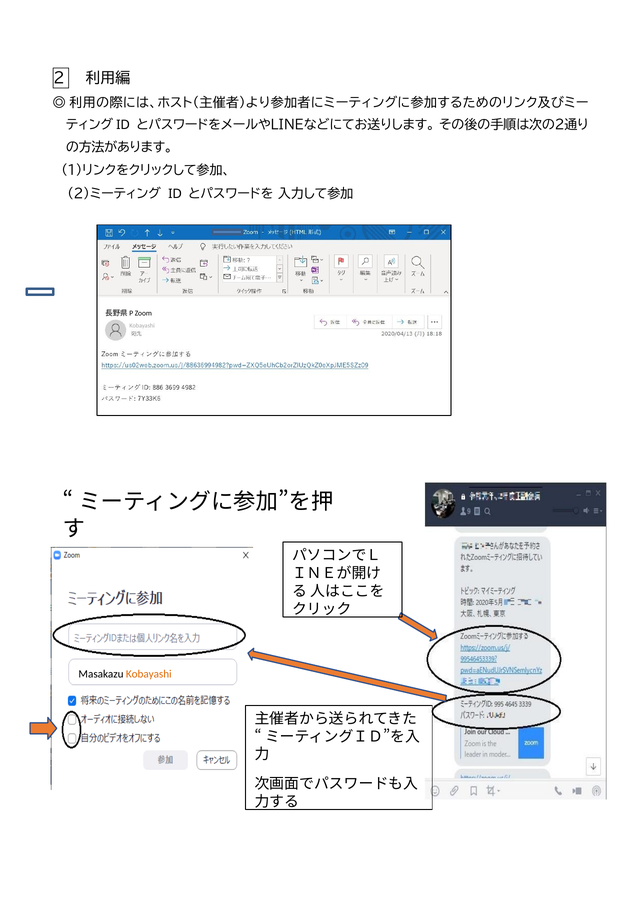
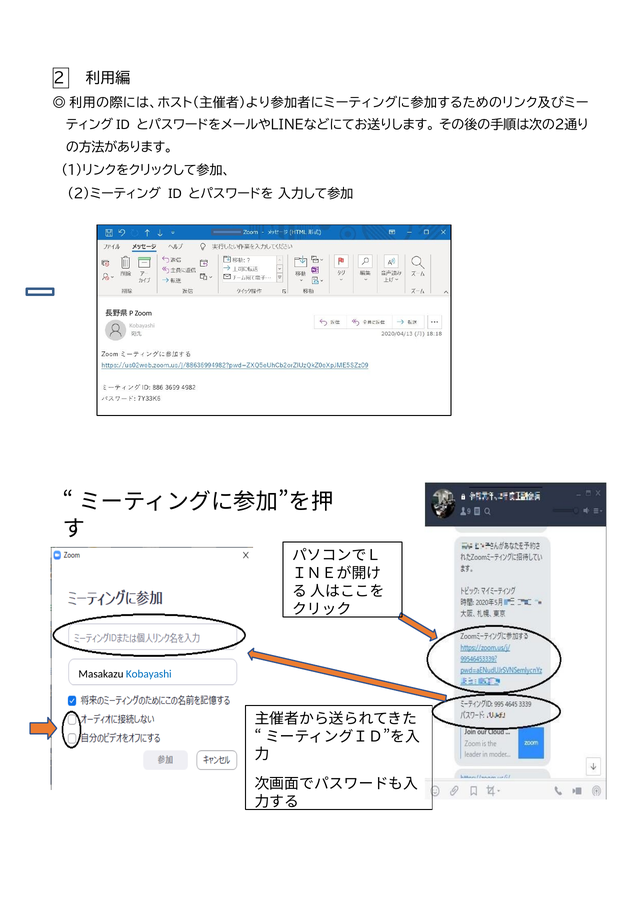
Kobayashi colour: orange -> blue (149, 673)
